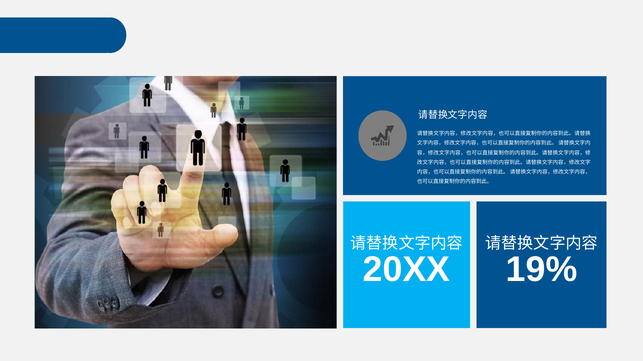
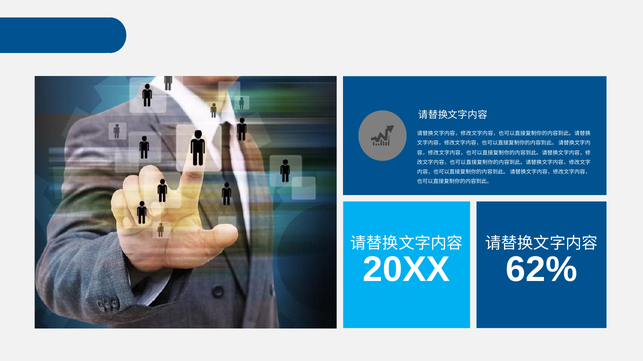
19%: 19% -> 62% (542, 270)
